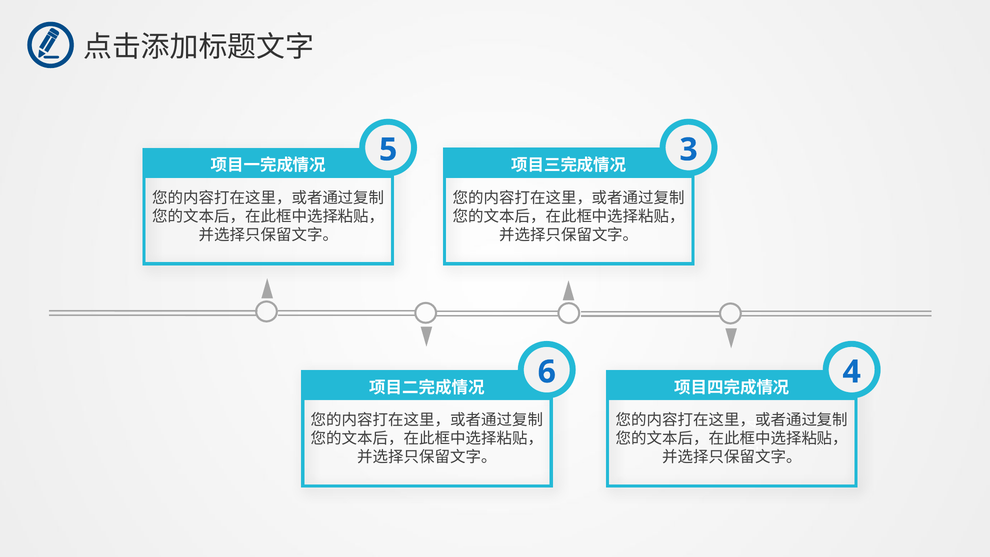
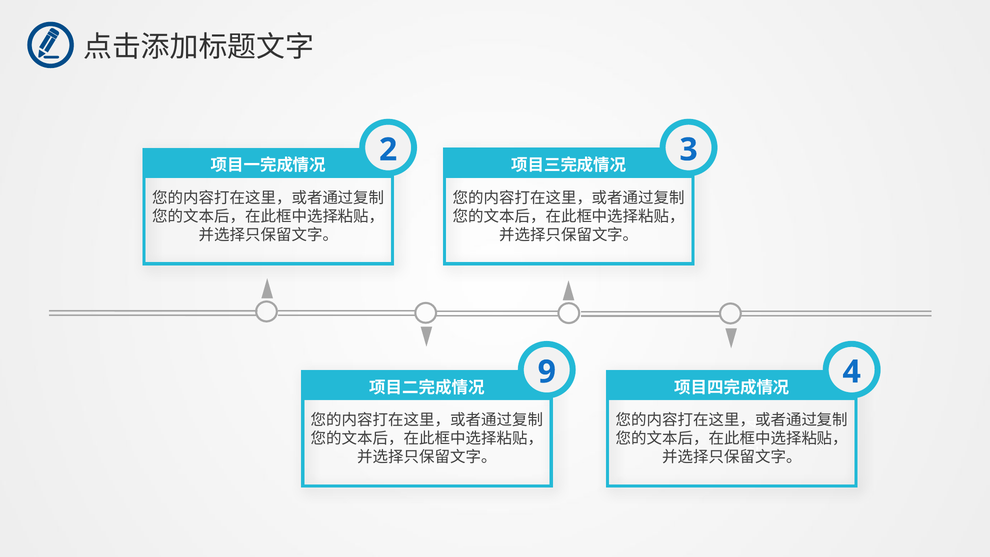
5: 5 -> 2 (388, 150)
6: 6 -> 9 (547, 372)
